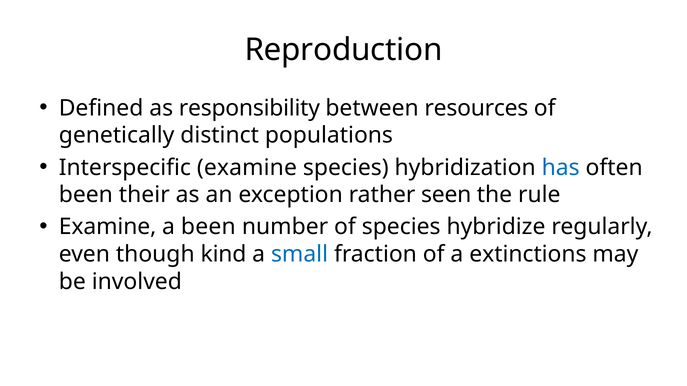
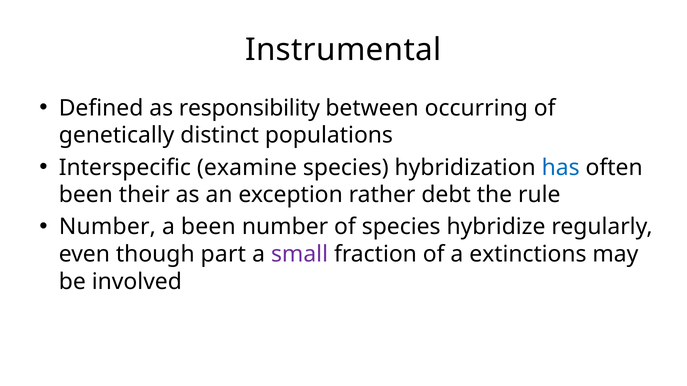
Reproduction: Reproduction -> Instrumental (343, 50)
resources: resources -> occurring (476, 108)
seen: seen -> debt (446, 195)
Examine: Examine -> Number (107, 227)
kind: kind -> part (223, 255)
small colour: blue -> purple (300, 255)
